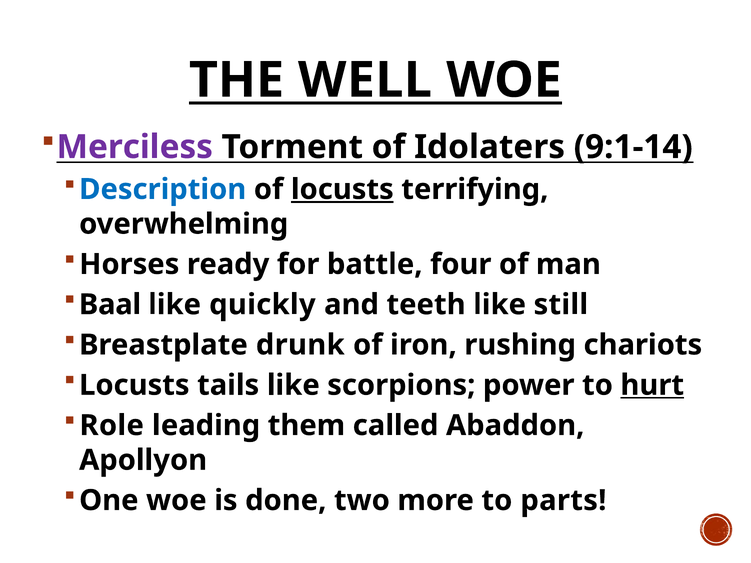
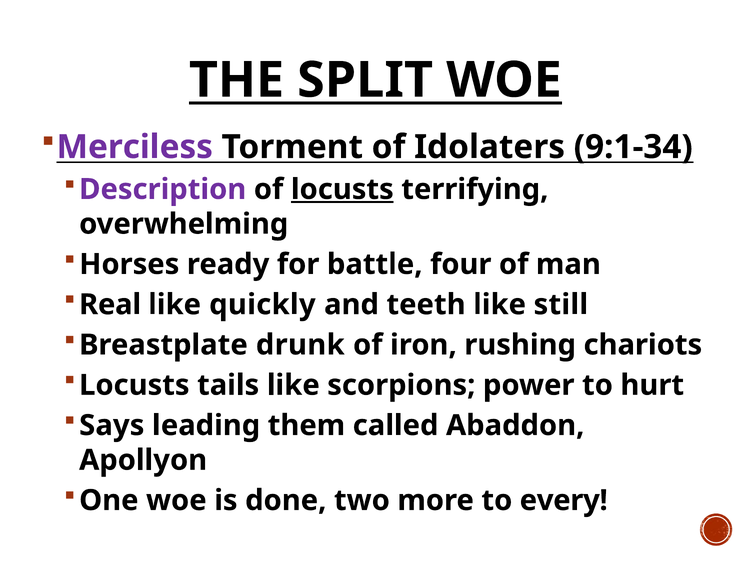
WELL: WELL -> SPLIT (365, 80)
9:1-14: 9:1-14 -> 9:1-34 (633, 147)
Description colour: blue -> purple (163, 189)
Baal: Baal -> Real (110, 305)
hurt underline: present -> none (652, 385)
Role: Role -> Says (112, 426)
parts: parts -> every (564, 501)
